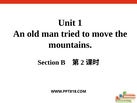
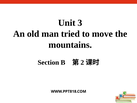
1: 1 -> 3 (80, 23)
